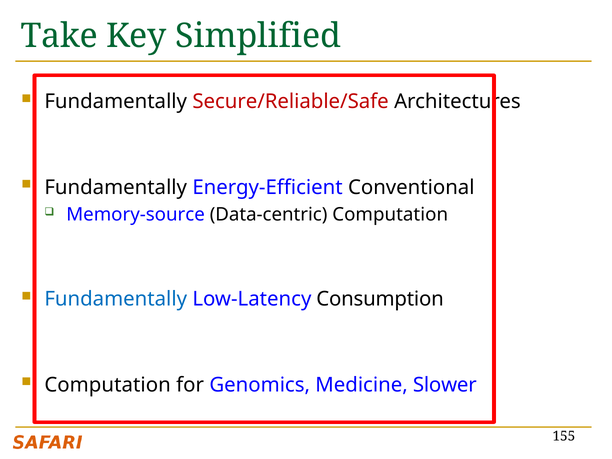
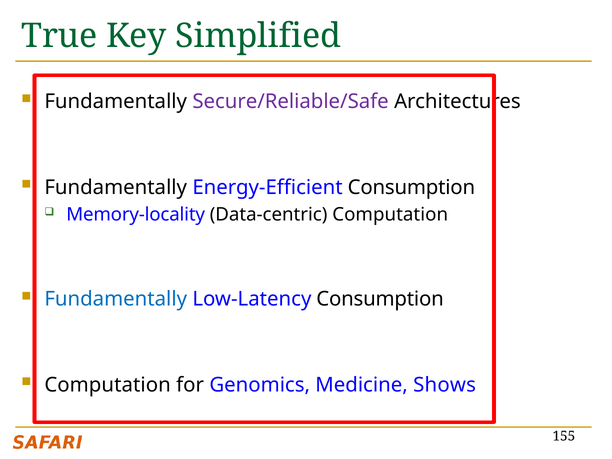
Take: Take -> True (59, 36)
Secure/Reliable/Safe colour: red -> purple (291, 102)
Energy-Efficient Conventional: Conventional -> Consumption (411, 187)
Memory-source: Memory-source -> Memory-locality (136, 214)
Slower: Slower -> Shows (445, 385)
